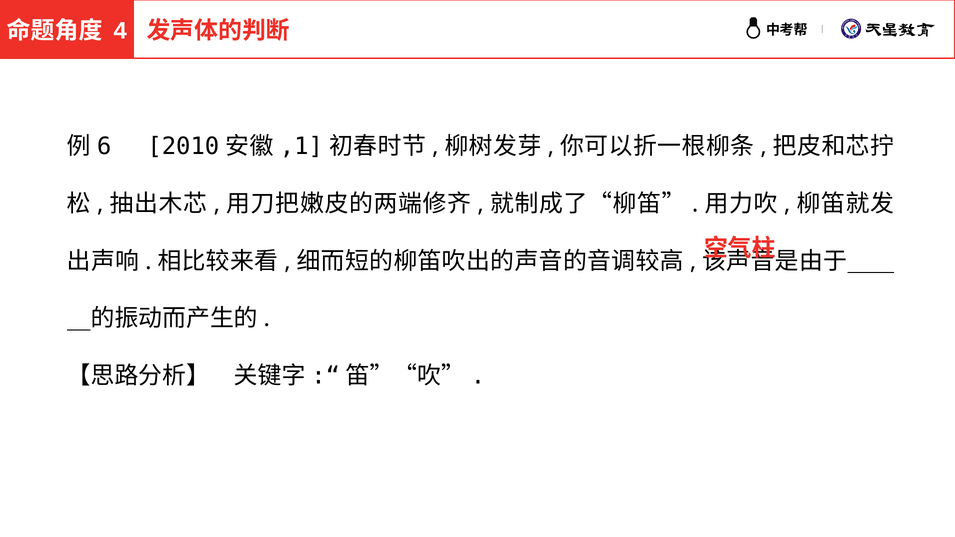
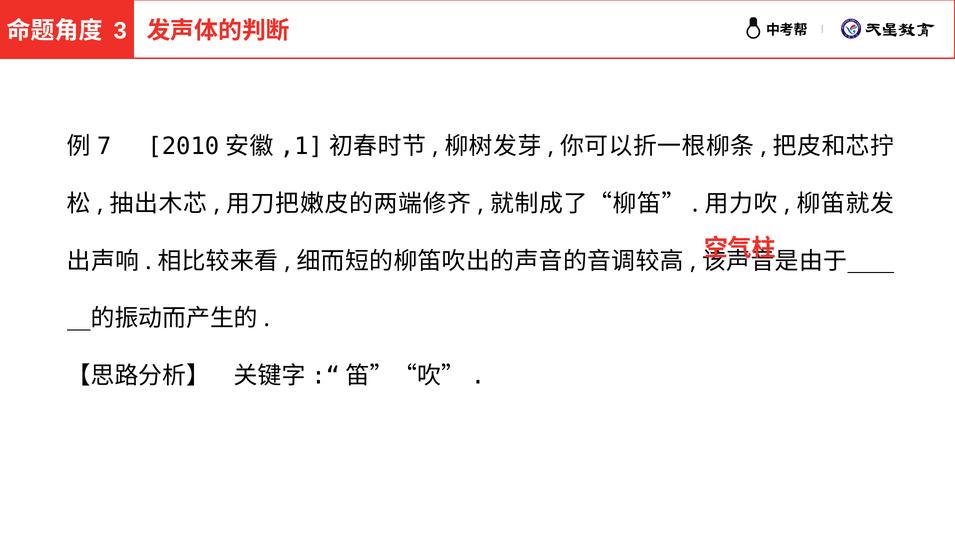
4: 4 -> 3 (120, 31)
6: 6 -> 7 (104, 147)
